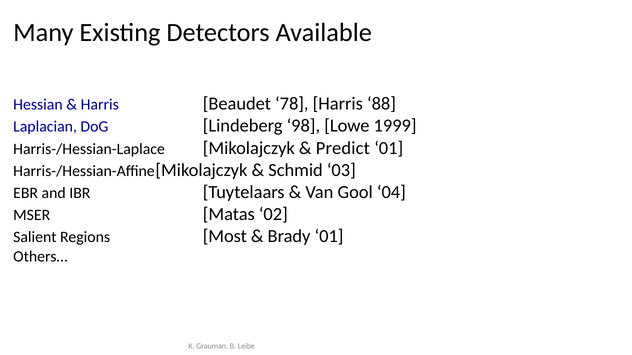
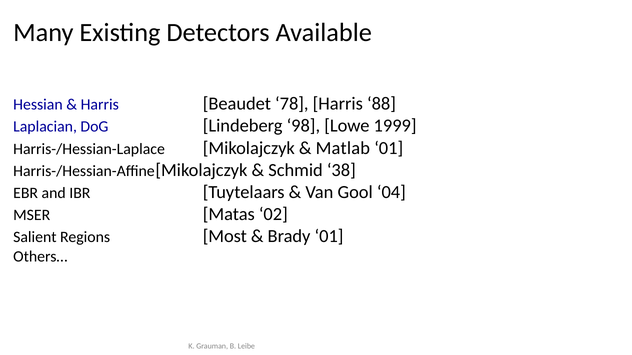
Predict: Predict -> Matlab (343, 148)
03: 03 -> 38 (341, 170)
